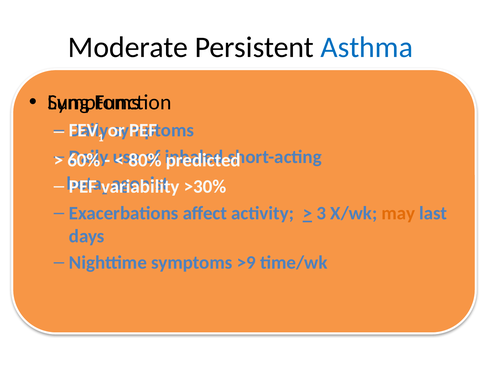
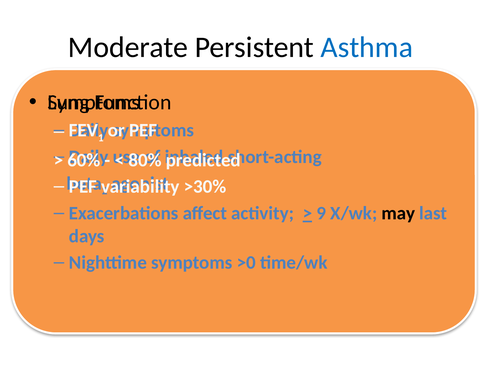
3: 3 -> 9 (321, 213)
may colour: orange -> black (398, 213)
>9: >9 -> >0 (246, 263)
